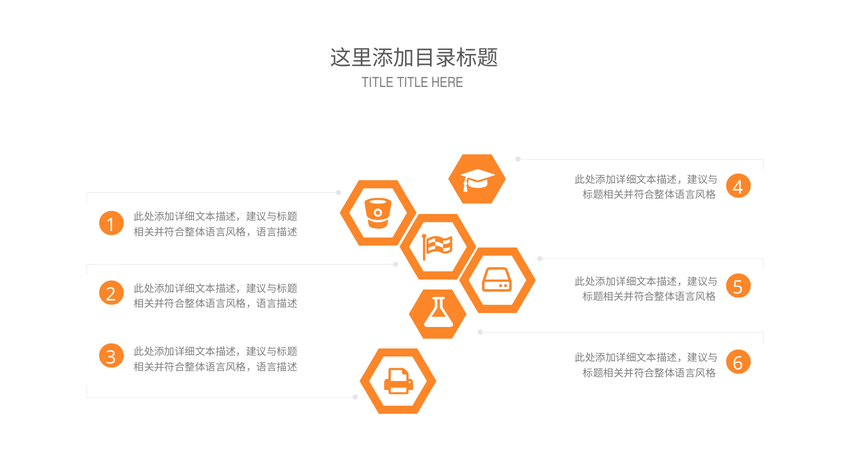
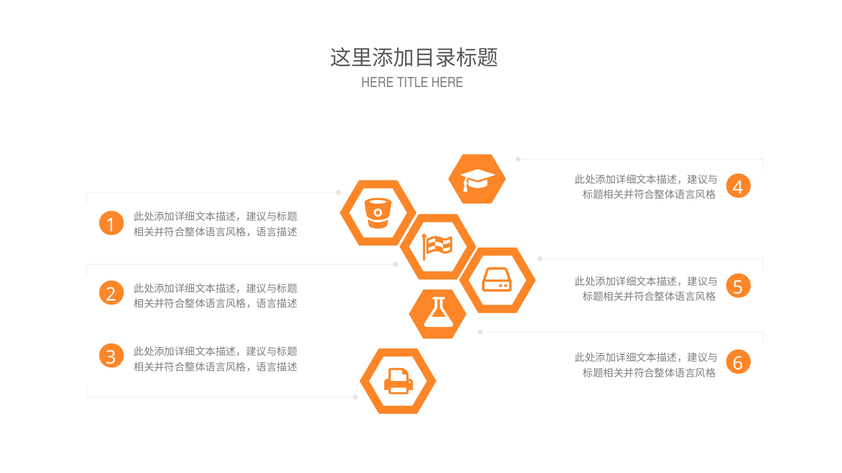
TITLE: TITLE -> HERE (378, 83)
